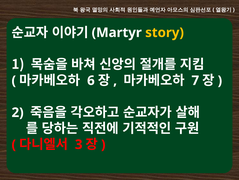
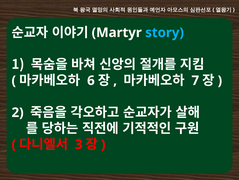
story colour: yellow -> light blue (165, 32)
